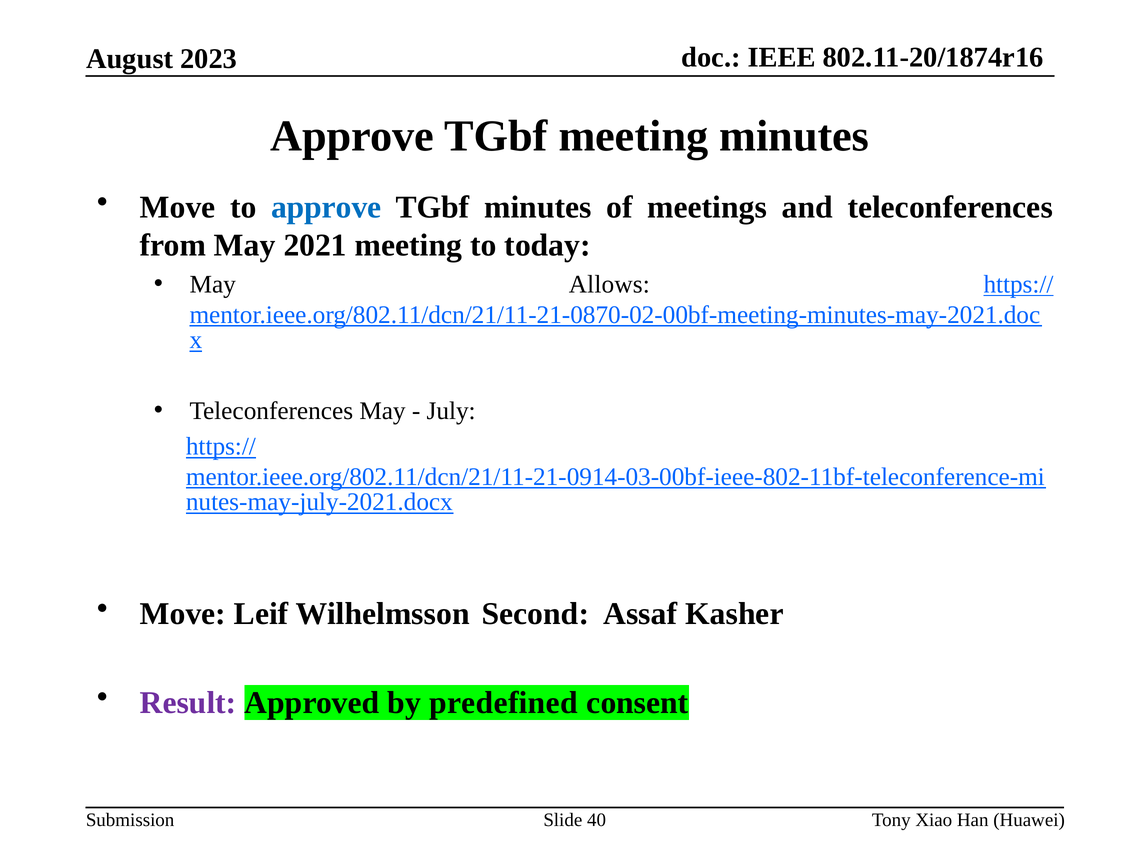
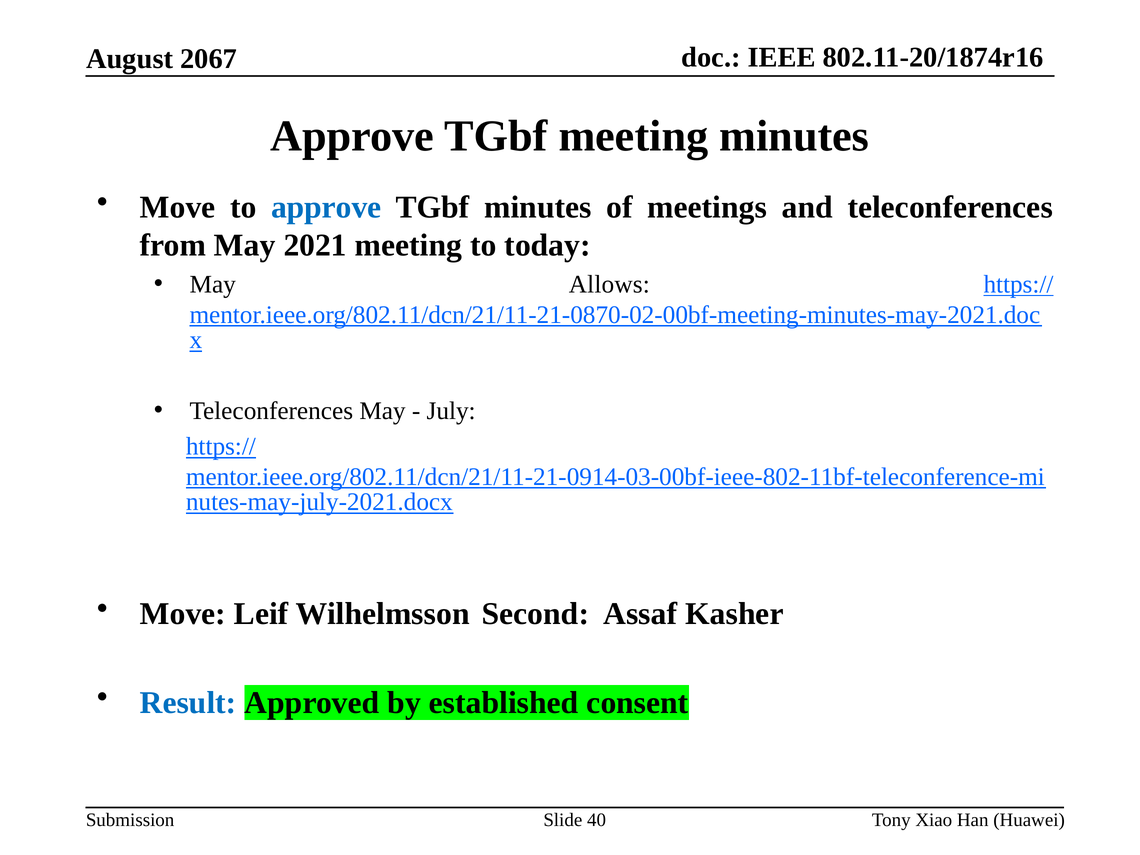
2023: 2023 -> 2067 (209, 59)
Result colour: purple -> blue (188, 703)
predefined: predefined -> established (504, 703)
